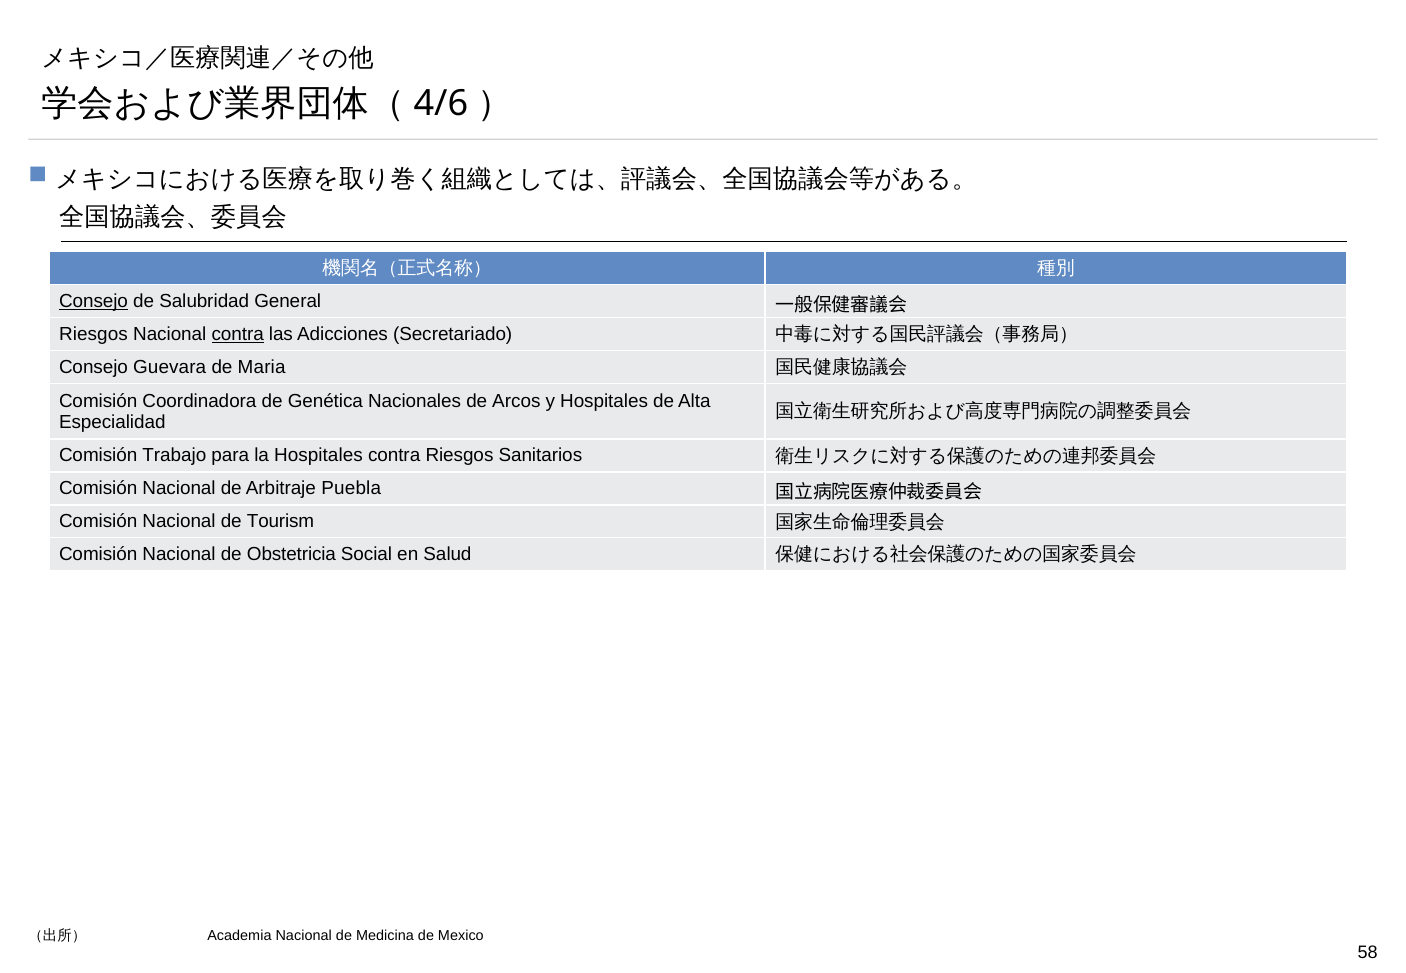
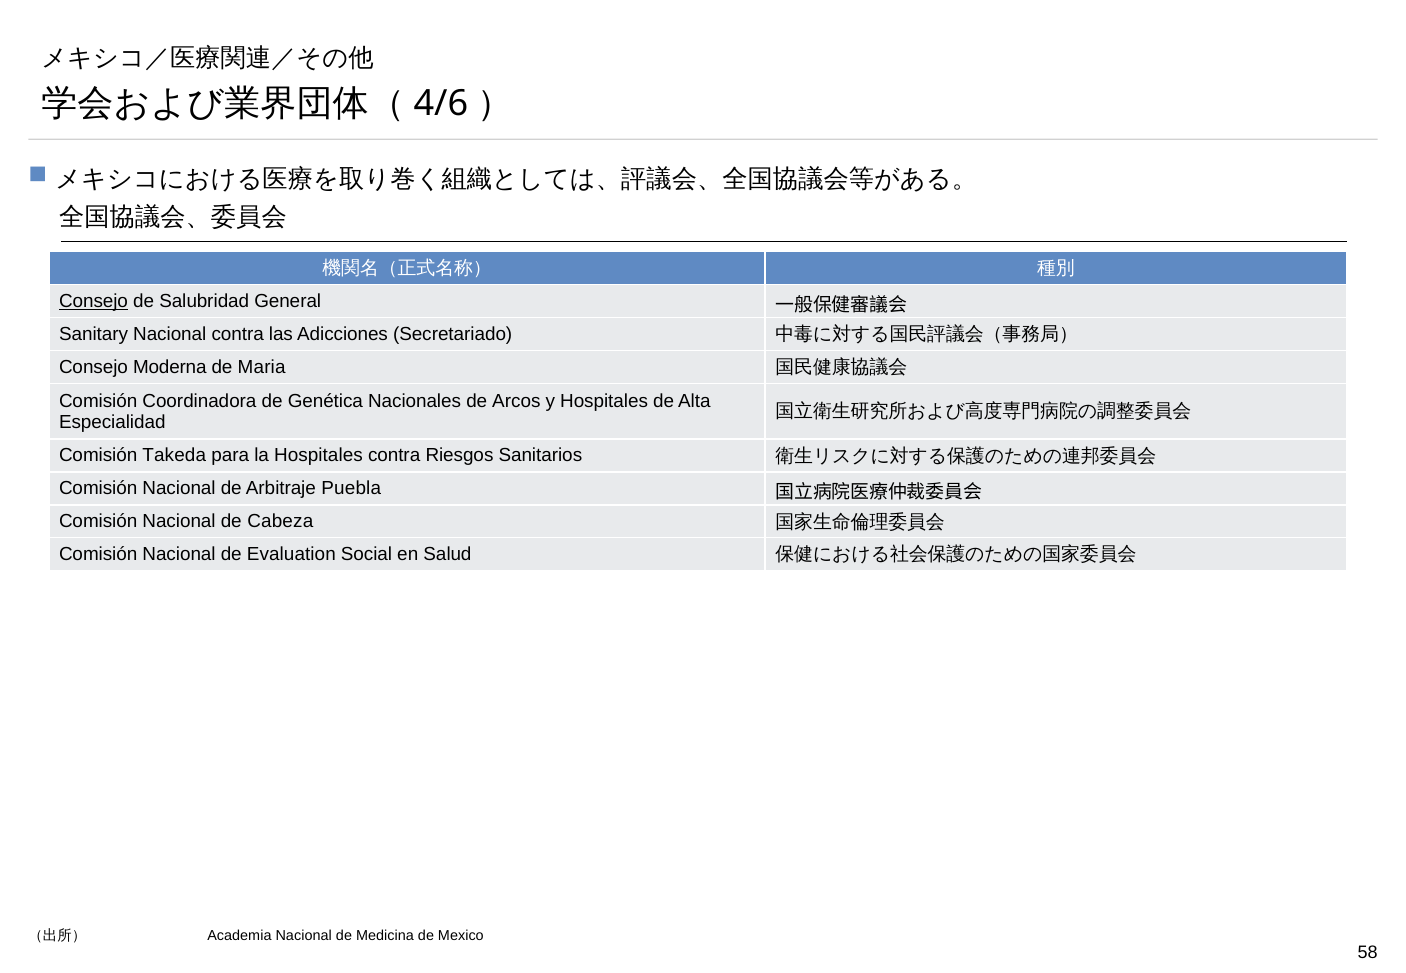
Riesgos: Riesgos -> Sanitary (94, 334)
contra underline: present -> none (238, 334)
Guevara: Guevara -> Moderna (170, 367)
Trabajo: Trabajo -> Takeda (174, 456)
Tourism: Tourism -> Cabeza (280, 522)
Obstetricia: Obstetricia -> Evaluation (291, 555)
